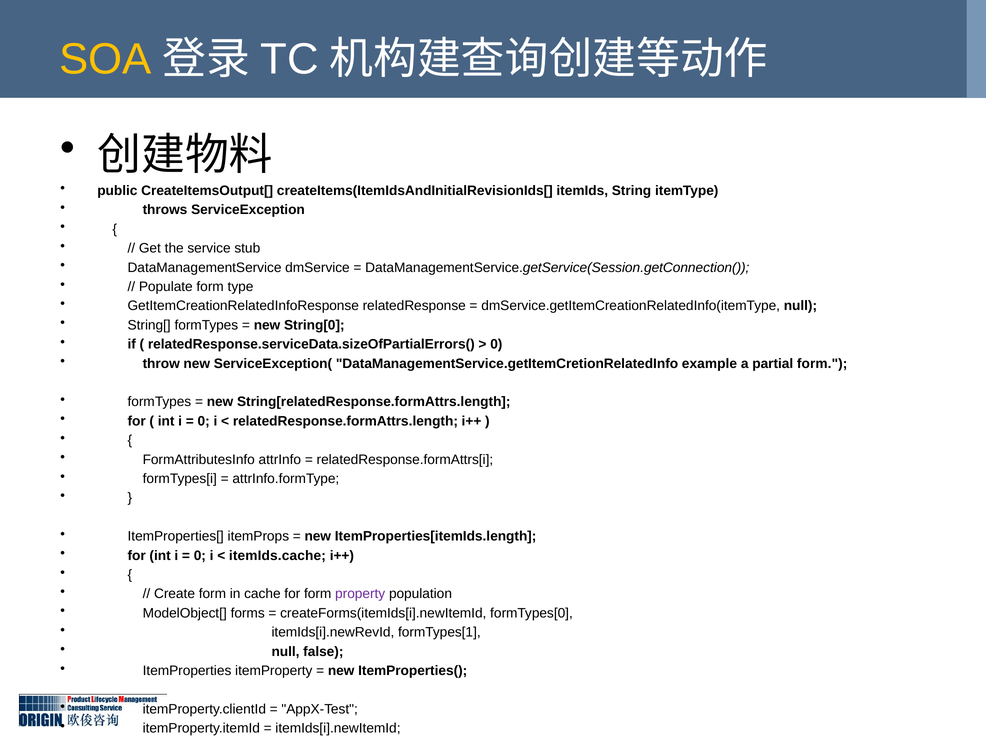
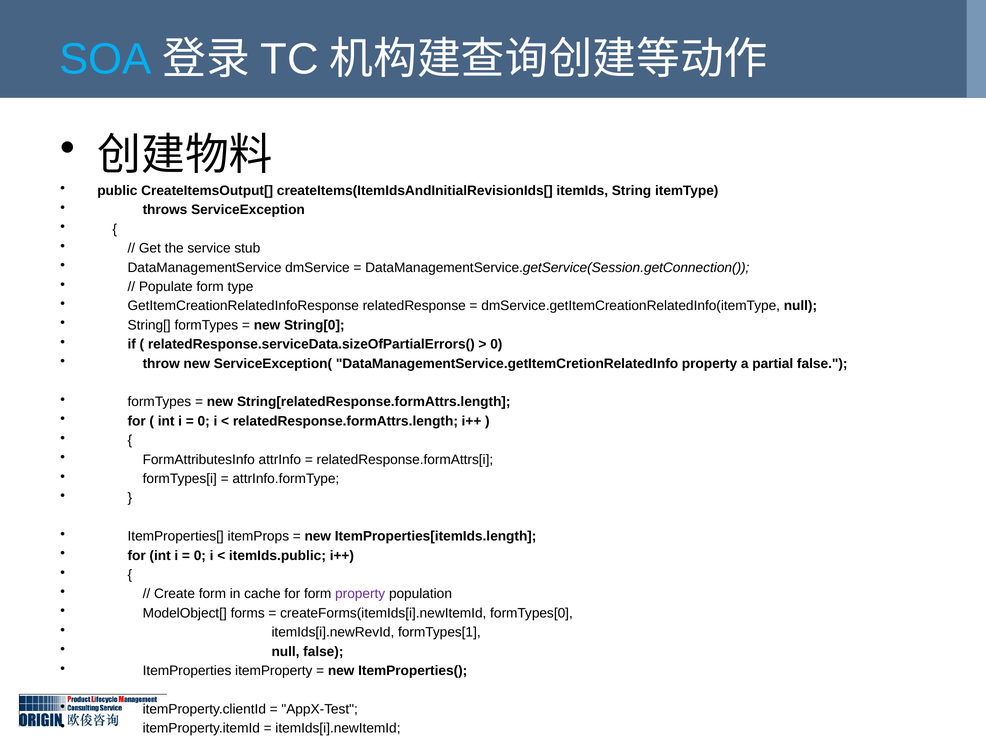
SOA colour: yellow -> light blue (105, 59)
DataManagementService.getItemCretionRelatedInfo example: example -> property (710, 364)
partial form: form -> false (822, 364)
itemIds.cache: itemIds.cache -> itemIds.public (277, 556)
